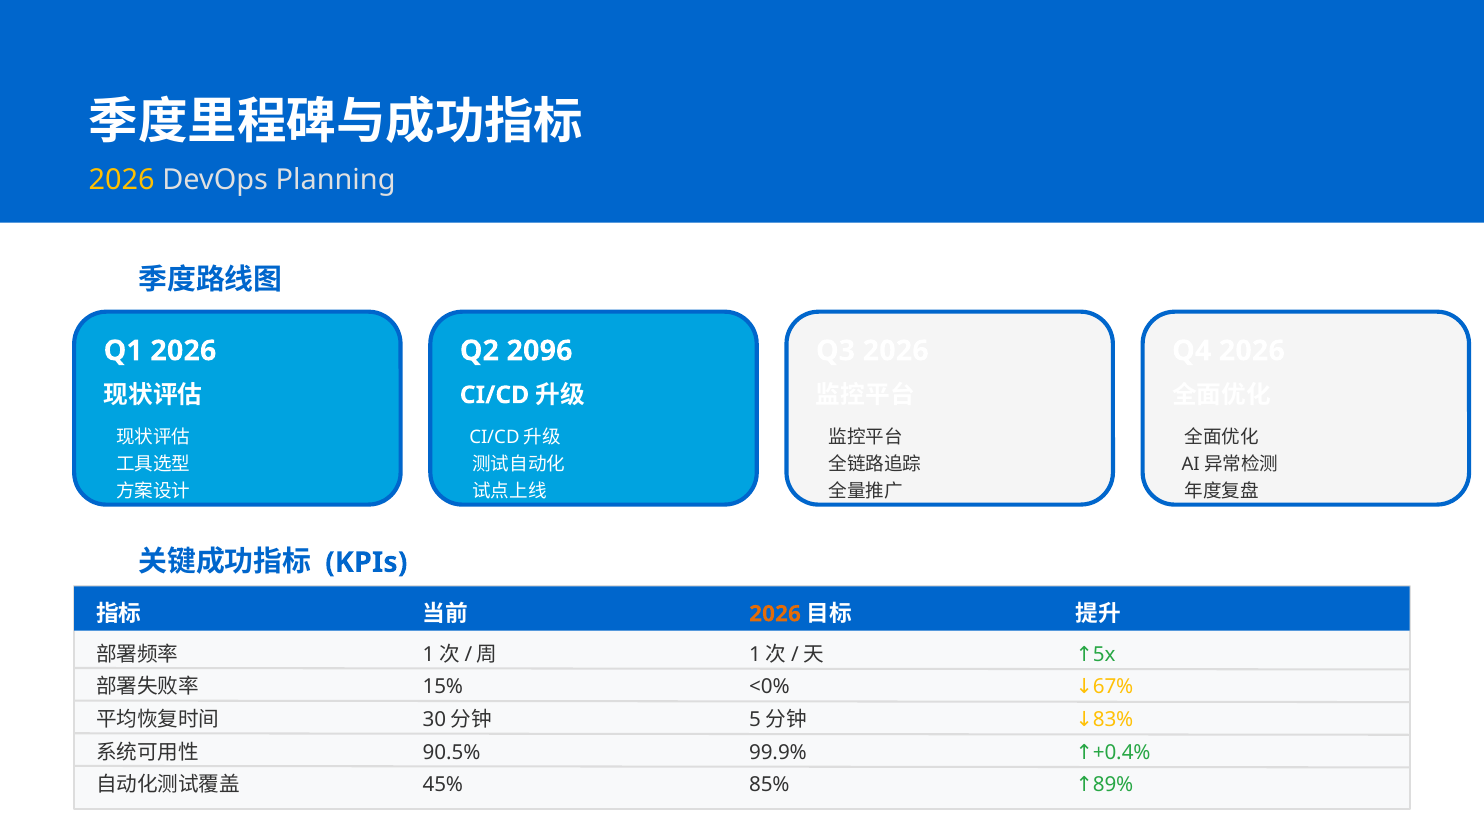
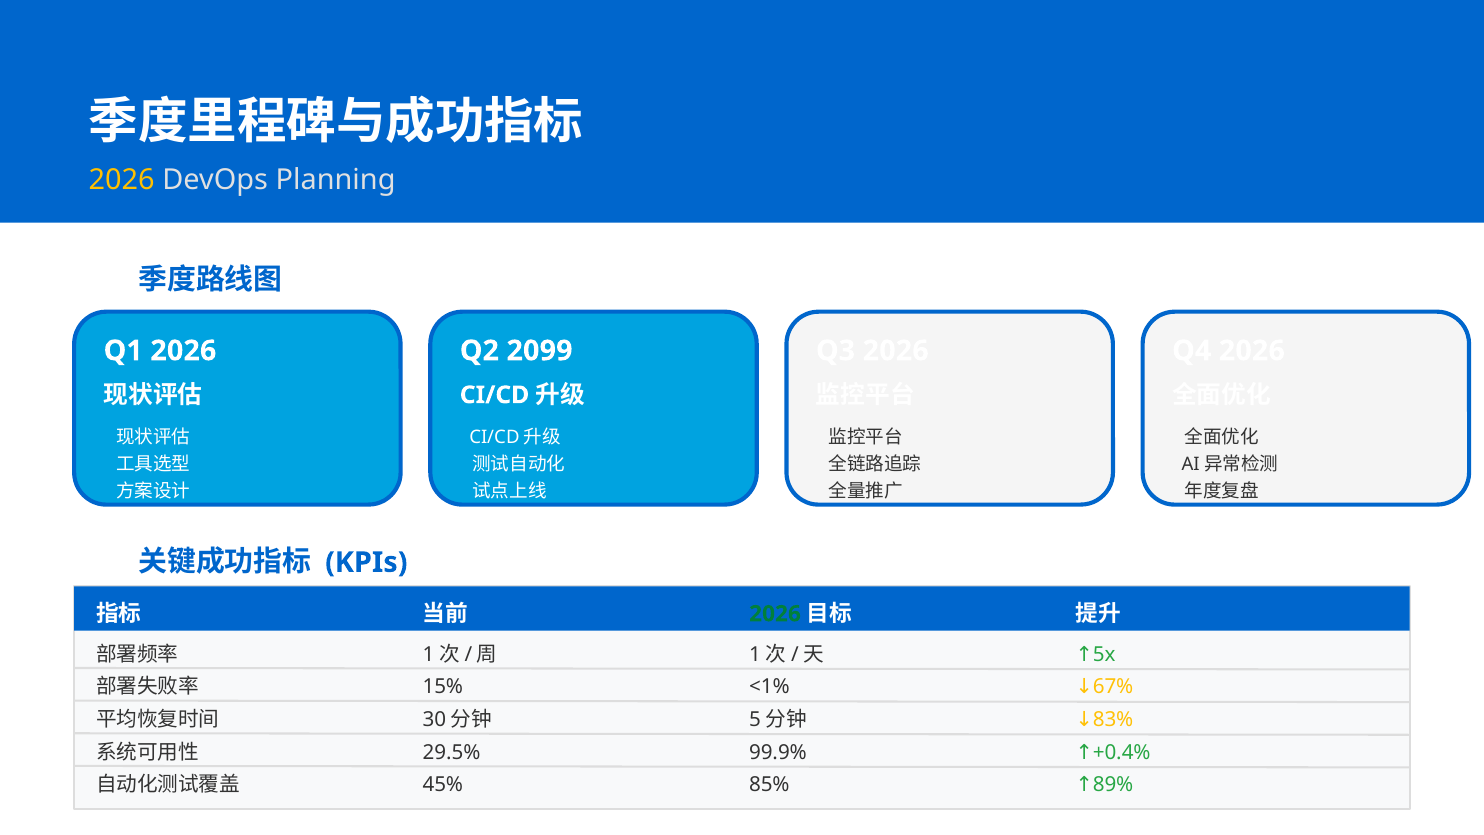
2096: 2096 -> 2099 (540, 351)
2026 colour: orange -> green (775, 614)
<0%: <0% -> <1% (769, 687)
90.5%: 90.5% -> 29.5% (452, 752)
